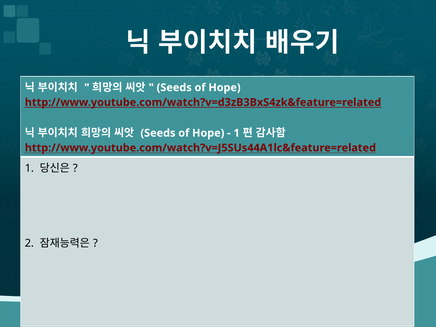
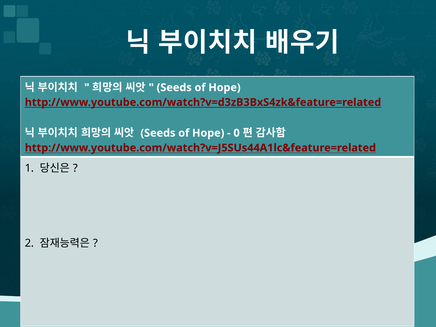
1: 1 -> 0 (237, 133)
